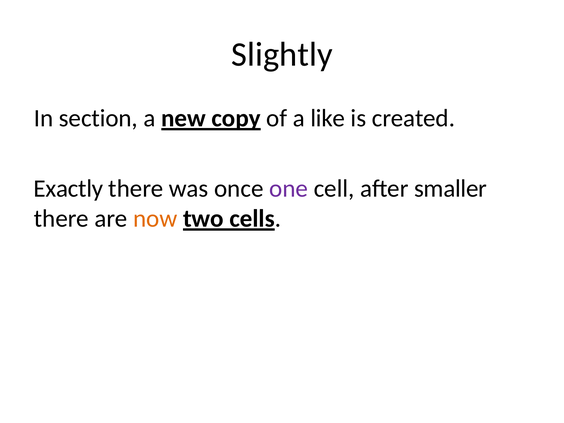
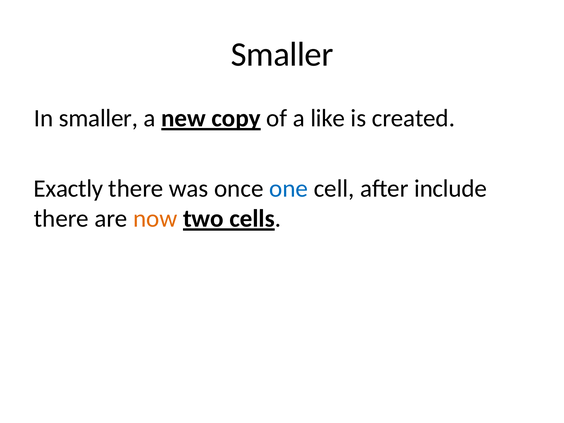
Slightly: Slightly -> Smaller (282, 55)
In section: section -> smaller (98, 118)
one colour: purple -> blue (289, 189)
smaller: smaller -> include (451, 189)
